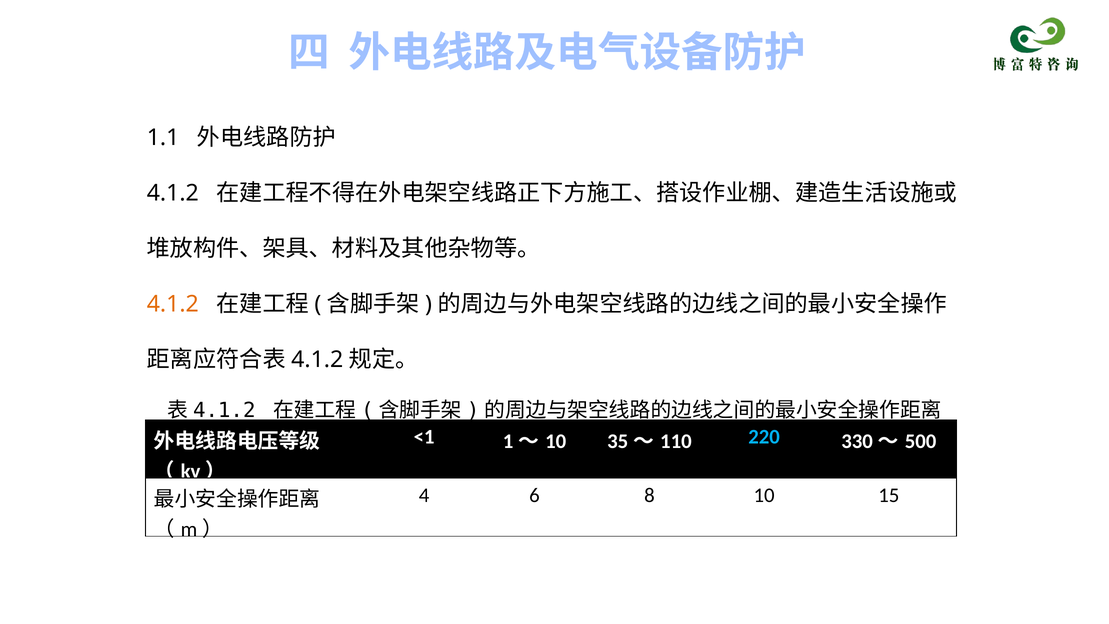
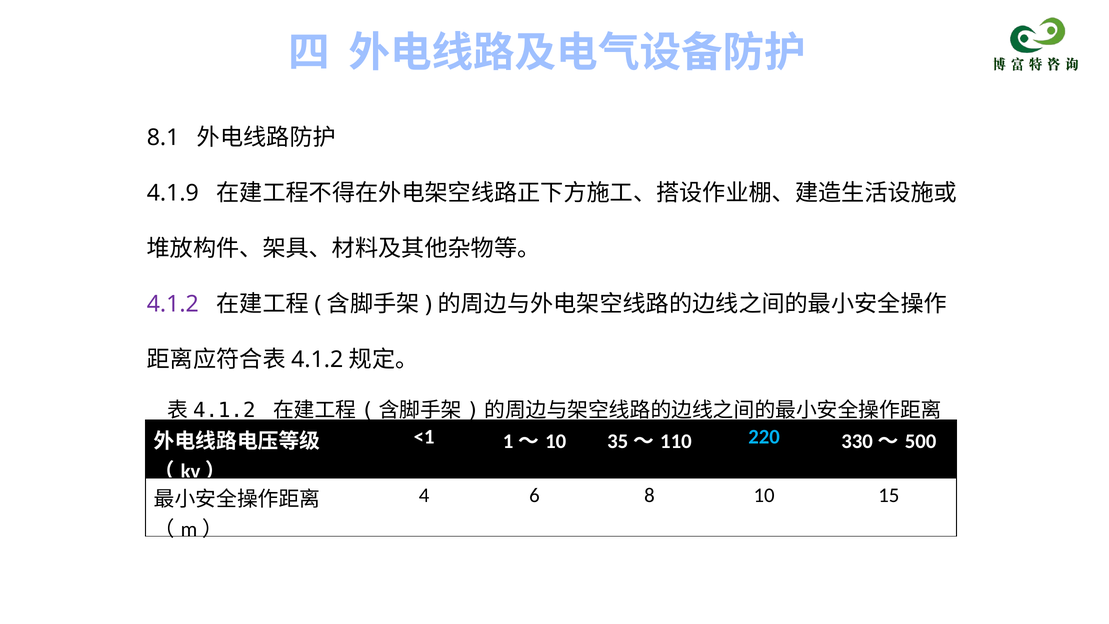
1.1: 1.1 -> 8.1 (163, 137)
4.1.2: 4.1.2 -> 4.1.9 (173, 193)
4.1.2 colour: orange -> purple (173, 304)
